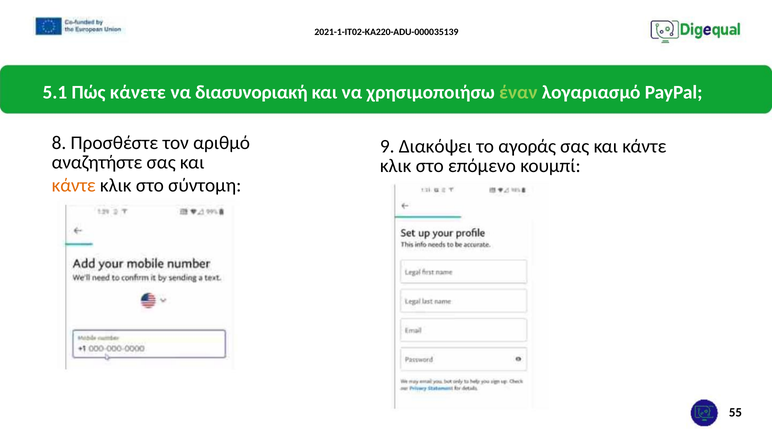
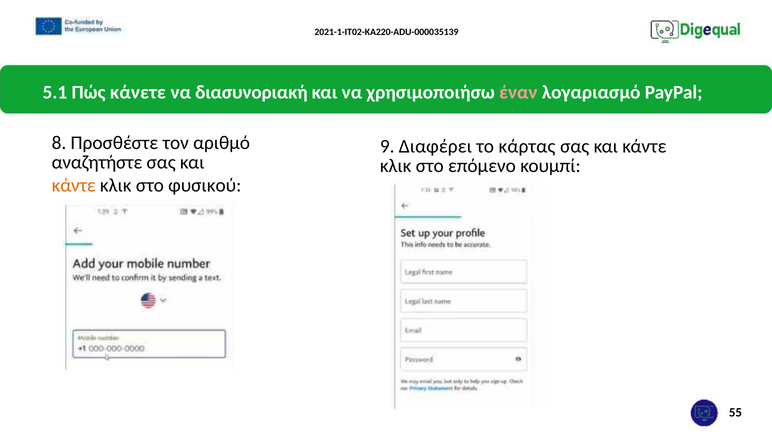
έναν colour: light green -> pink (518, 92)
Διακόψει: Διακόψει -> Διαφέρει (435, 147)
αγοράς: αγοράς -> κάρτας (527, 147)
σύντομη: σύντομη -> φυσικού (205, 185)
